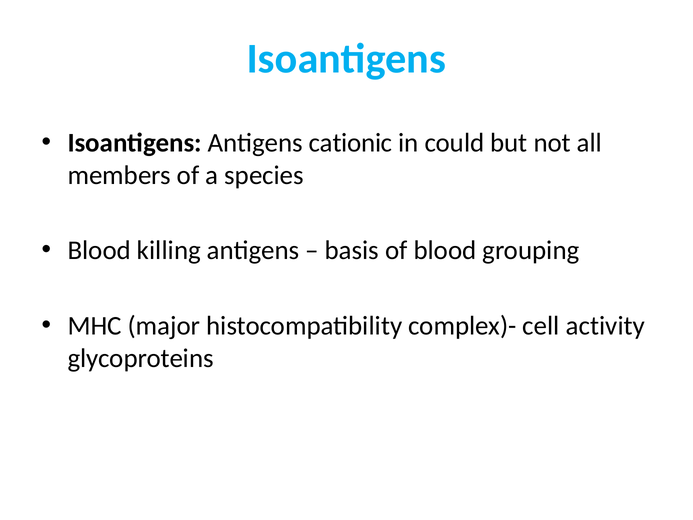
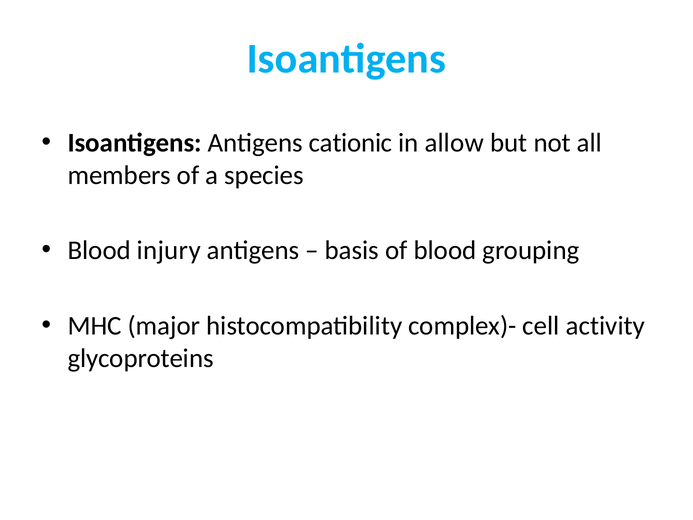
could: could -> allow (454, 143)
killing: killing -> injury (169, 250)
